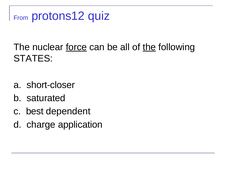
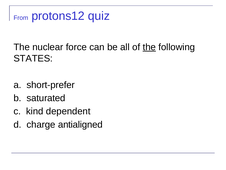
force underline: present -> none (76, 47)
short-closer: short-closer -> short-prefer (51, 85)
best: best -> kind (35, 111)
application: application -> antialigned (80, 124)
